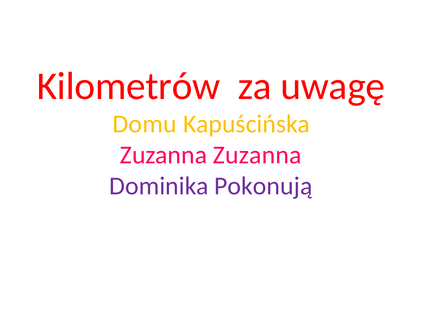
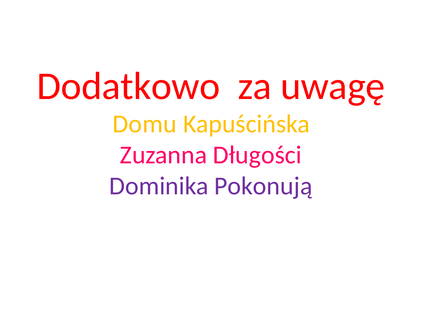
Kilometrów: Kilometrów -> Dodatkowo (129, 86)
Zuzanna Zuzanna: Zuzanna -> Długości (257, 155)
